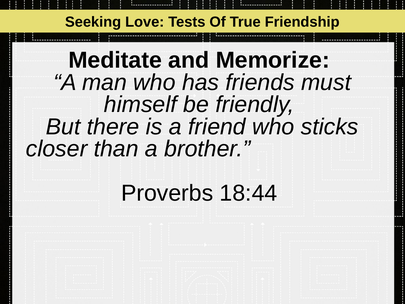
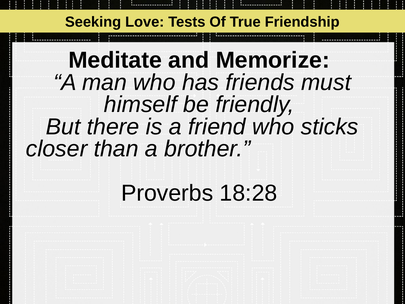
18:44: 18:44 -> 18:28 (248, 193)
